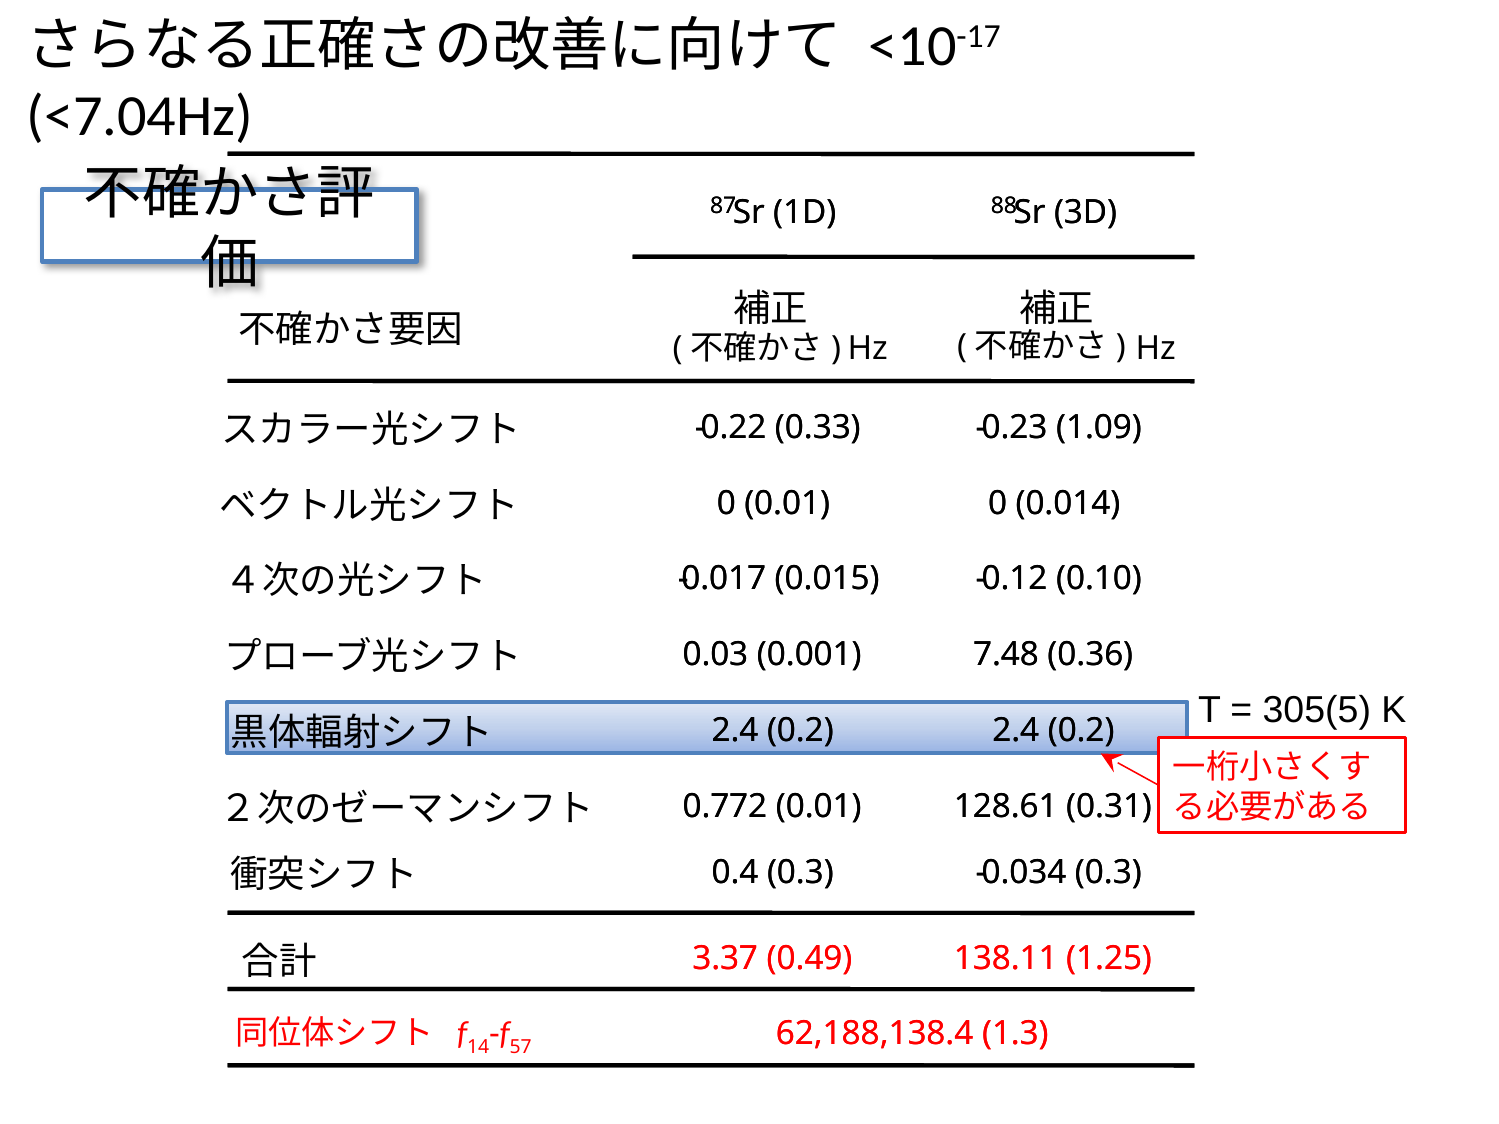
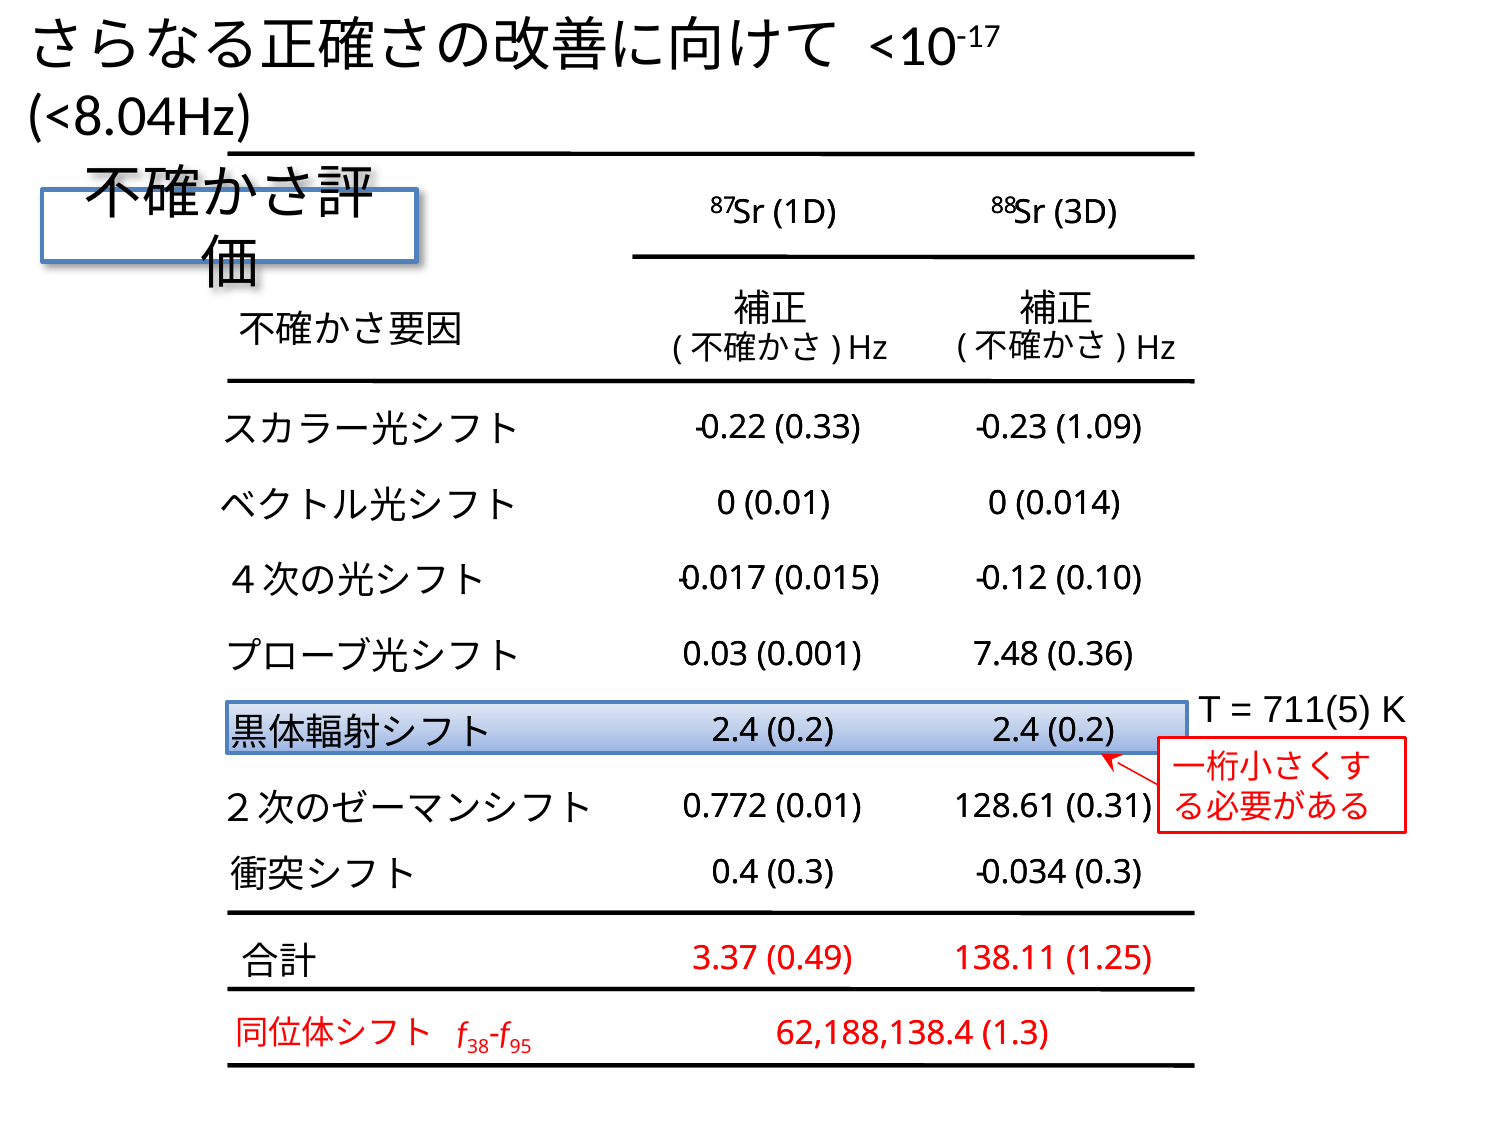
<7.04Hz: <7.04Hz -> <8.04Hz (140, 116)
305(5: 305(5 -> 711(5 (1317, 710)
14: 14 -> 38 (478, 1047)
57: 57 -> 95 (521, 1047)
